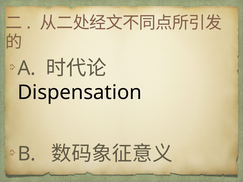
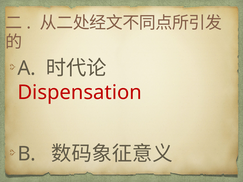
Dispensation colour: black -> red (80, 93)
